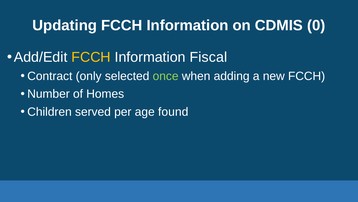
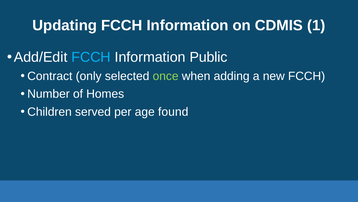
0: 0 -> 1 (316, 25)
FCCH colour: yellow -> light blue (91, 57)
Fiscal: Fiscal -> Public (208, 57)
